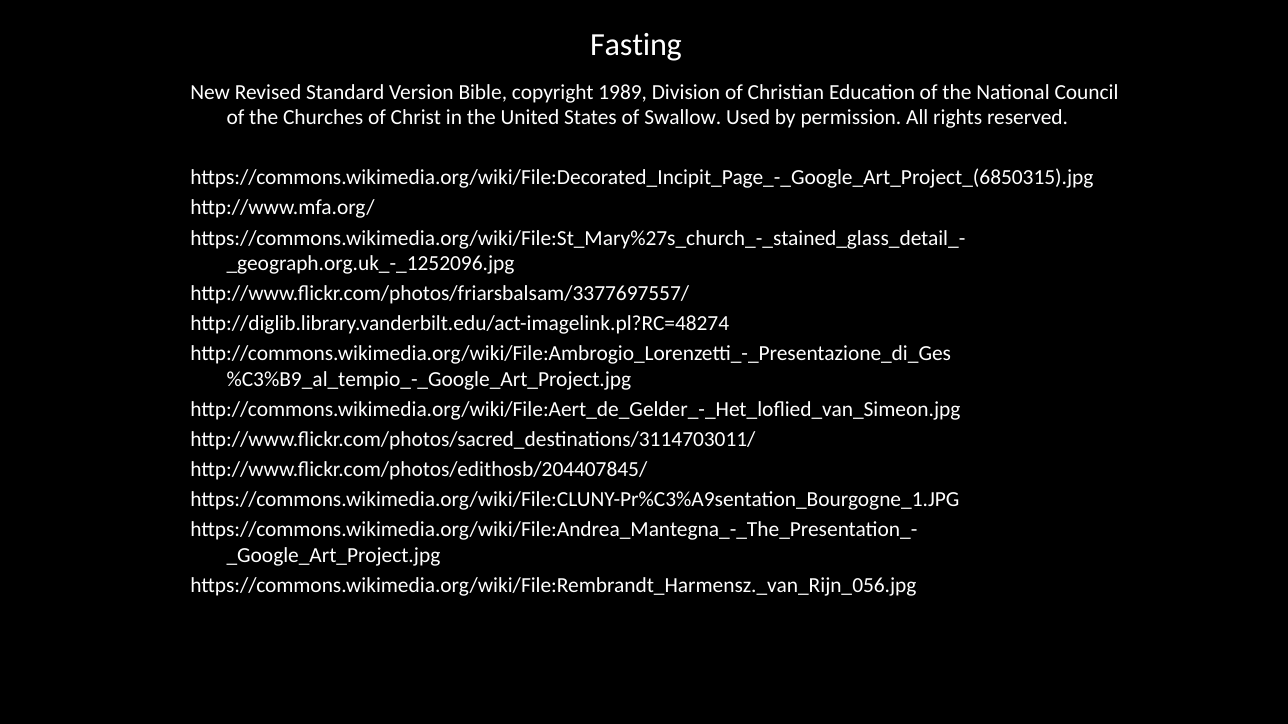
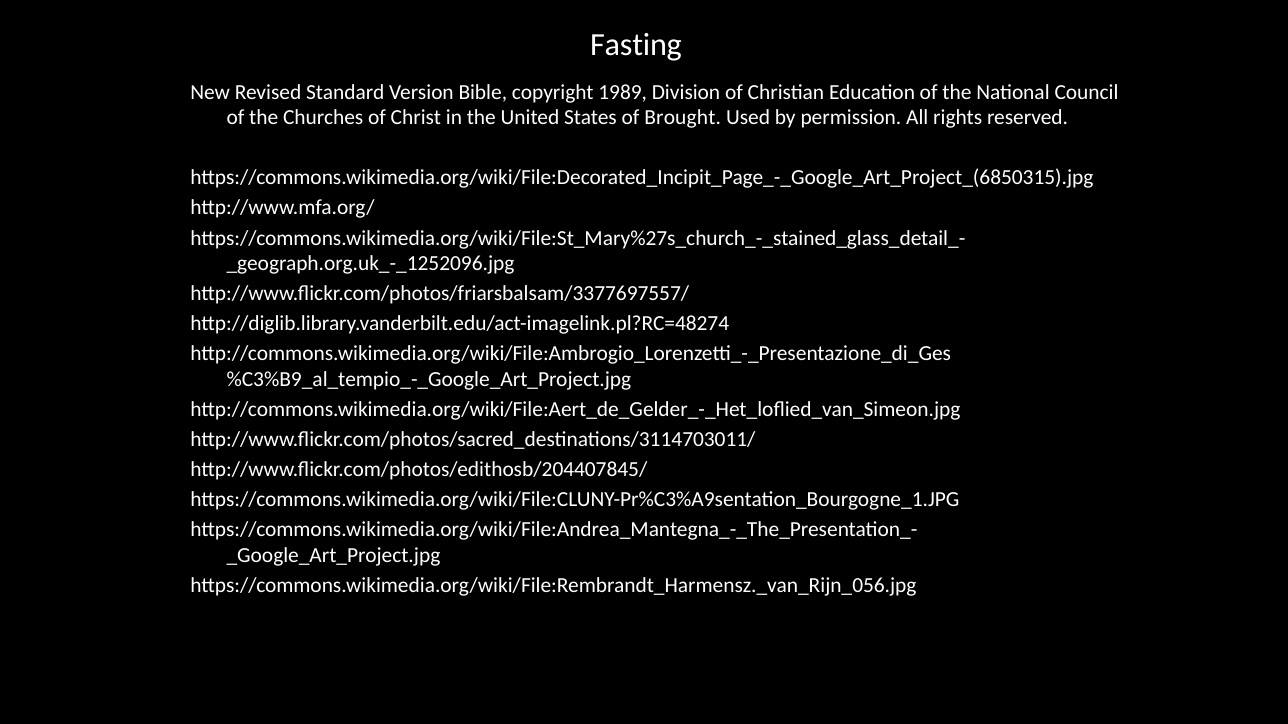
Swallow: Swallow -> Brought (683, 118)
